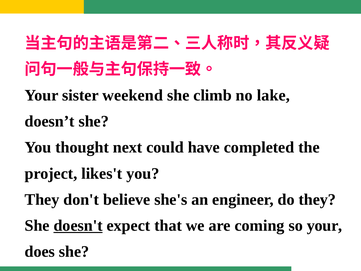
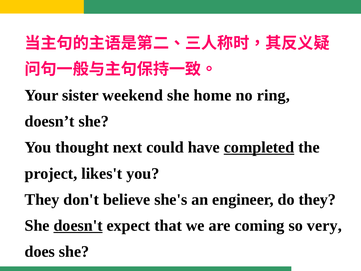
climb: climb -> home (212, 95)
lake: lake -> ring (273, 95)
completed underline: none -> present (259, 147)
so your: your -> very (324, 225)
